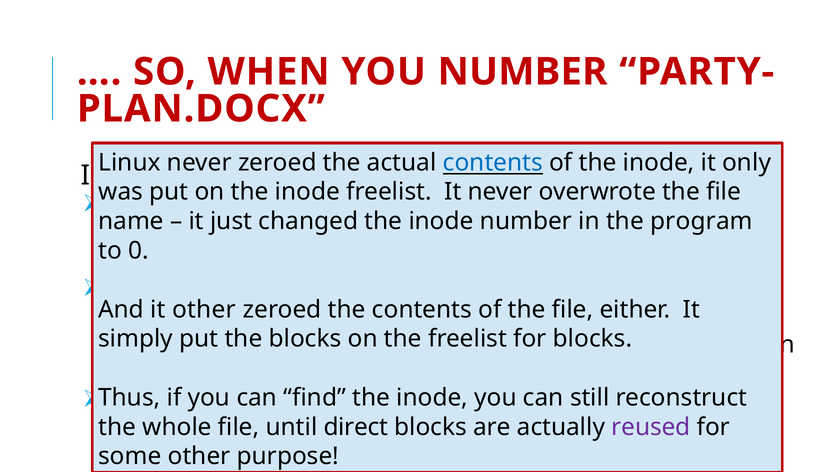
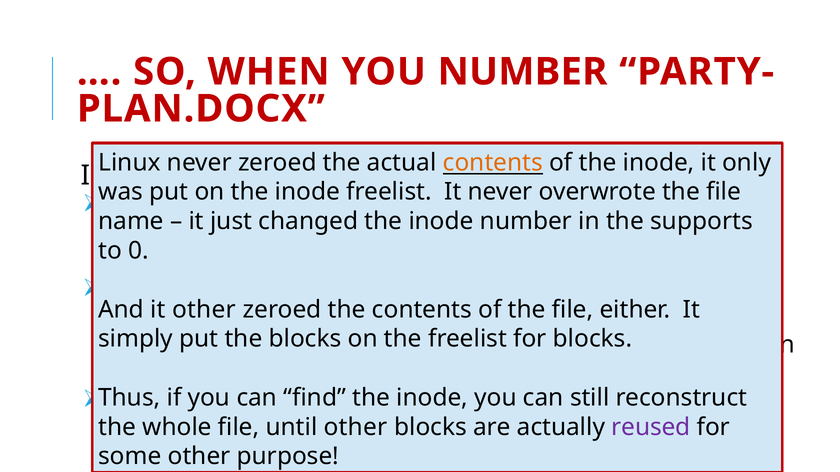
contents colour: blue -> orange (493, 163)
program: program -> supports (702, 222)
until direct: direct -> other (356, 427)
